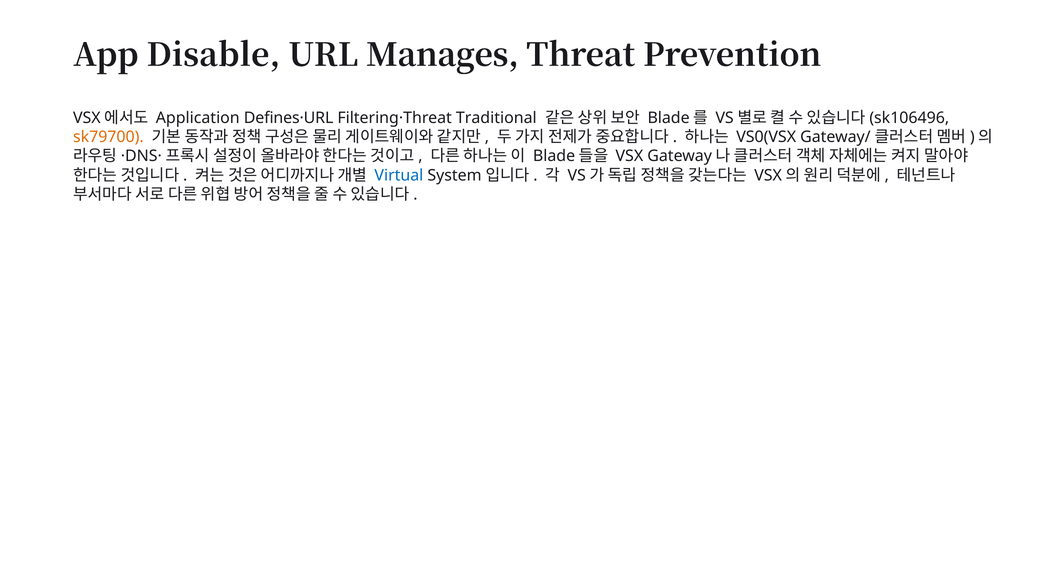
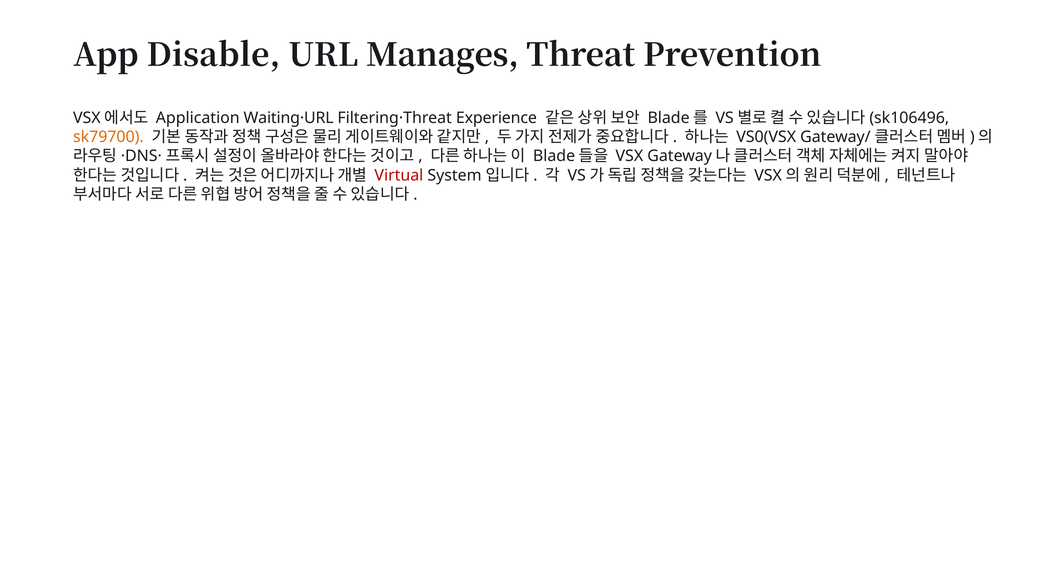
Defines·URL: Defines·URL -> Waiting·URL (289, 118)
Traditional: Traditional -> Experience (496, 118)
Virtual colour: blue -> red (399, 175)
